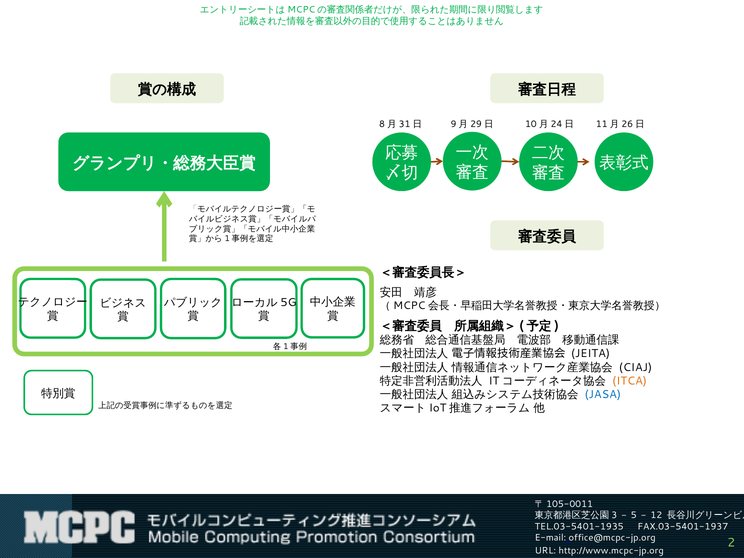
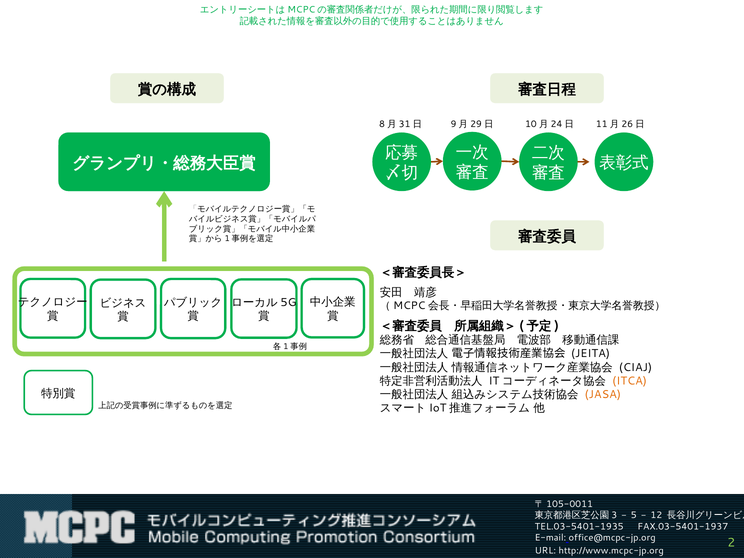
JASA colour: blue -> orange (603, 395)
